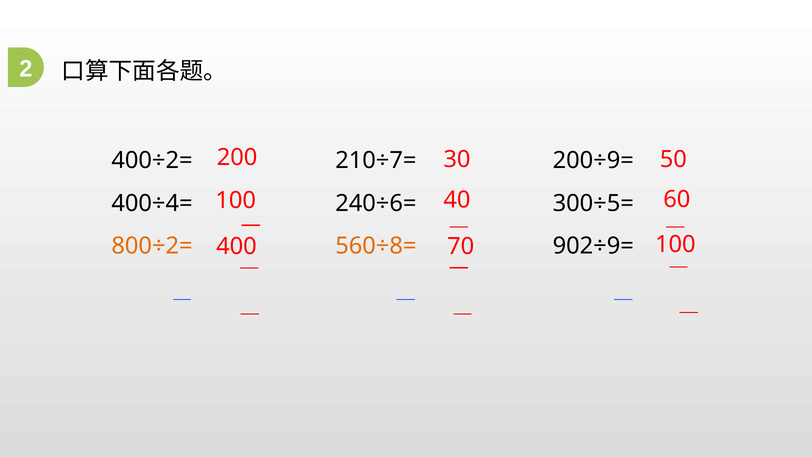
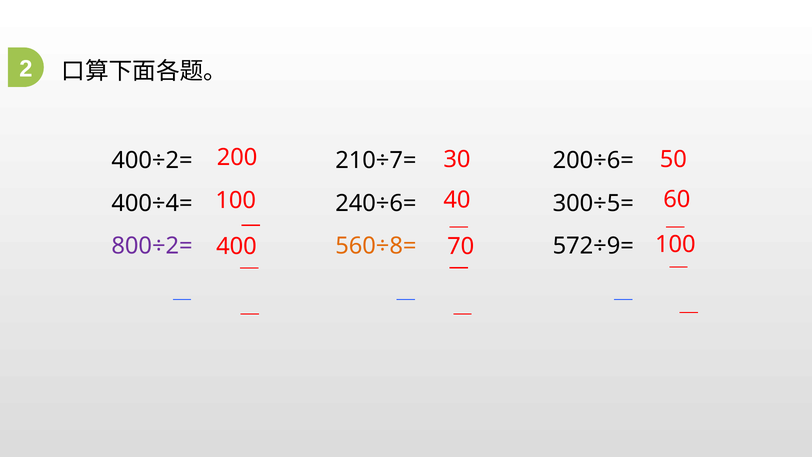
200÷9=: 200÷9= -> 200÷6= (593, 160)
800÷2= colour: orange -> purple (152, 246)
902÷9=: 902÷9= -> 572÷9= (593, 246)
